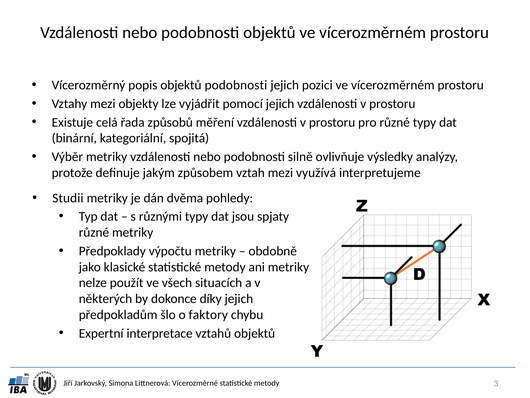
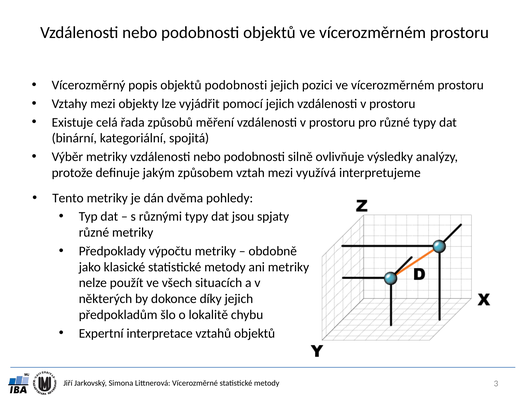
Studii: Studii -> Tento (68, 198)
faktory: faktory -> lokalitě (208, 314)
